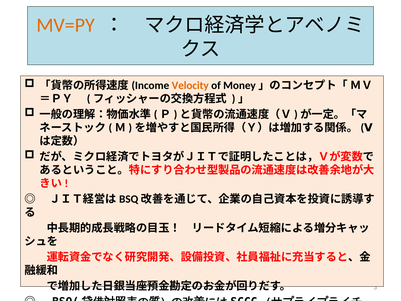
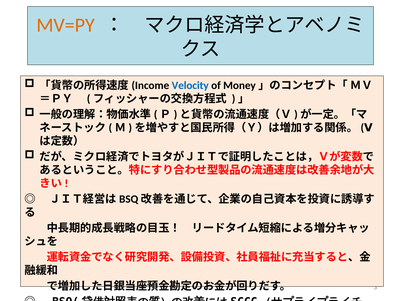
Velocity colour: orange -> blue (190, 85)
